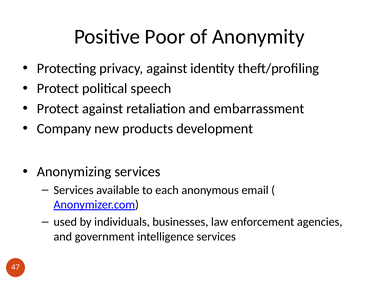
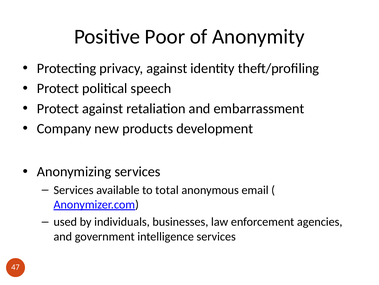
each: each -> total (167, 190)
